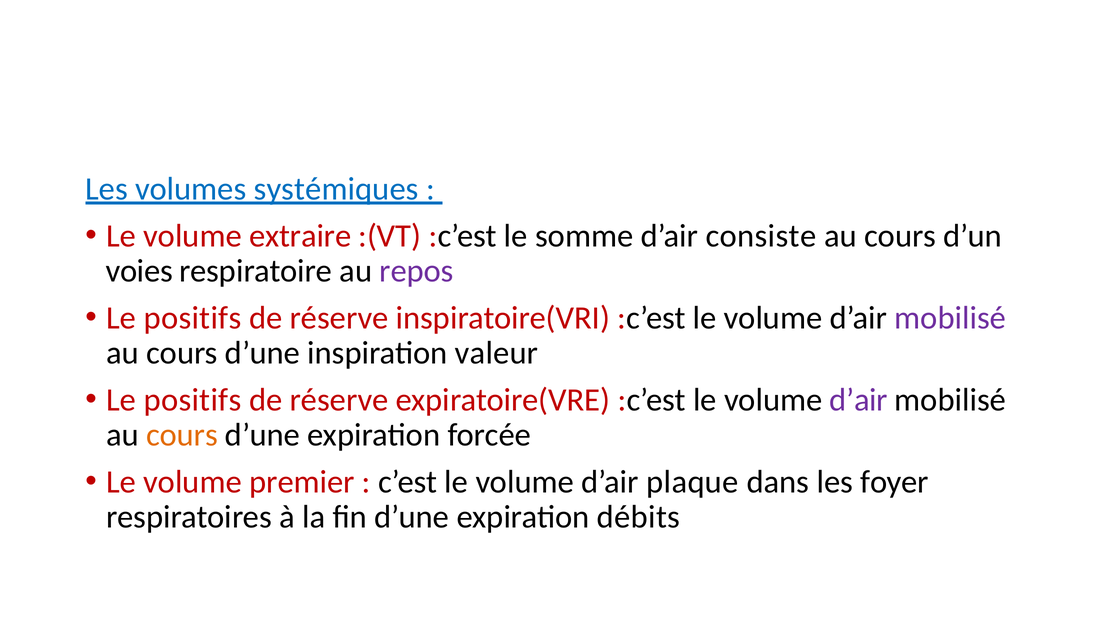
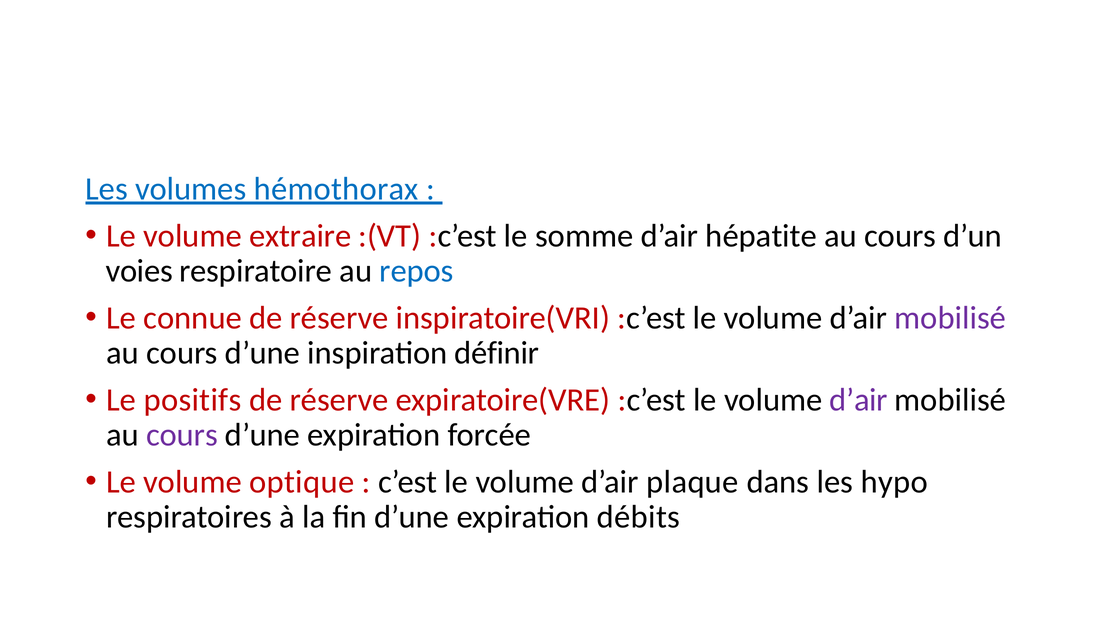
systémiques: systémiques -> hémothorax (336, 189)
consiste: consiste -> hépatite (761, 236)
repos colour: purple -> blue (417, 271)
positifs: positifs -> connue (193, 318)
valeur: valeur -> définir (497, 353)
cours colour: orange -> purple (182, 435)
premier: premier -> optique (302, 482)
foyer: foyer -> hypo (894, 482)
